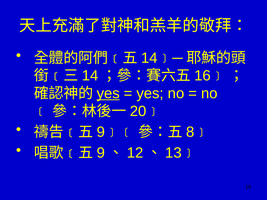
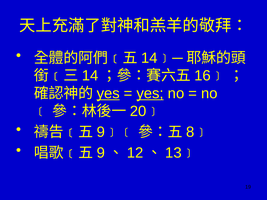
yes underline: none -> present (150, 94)
